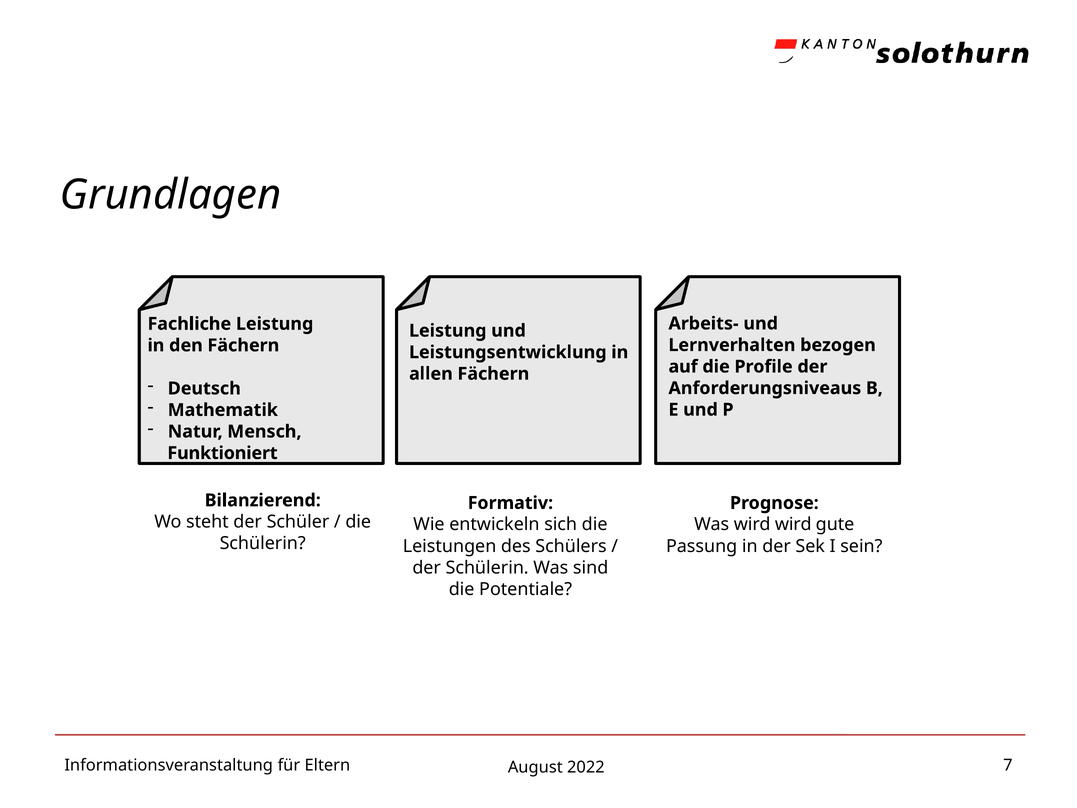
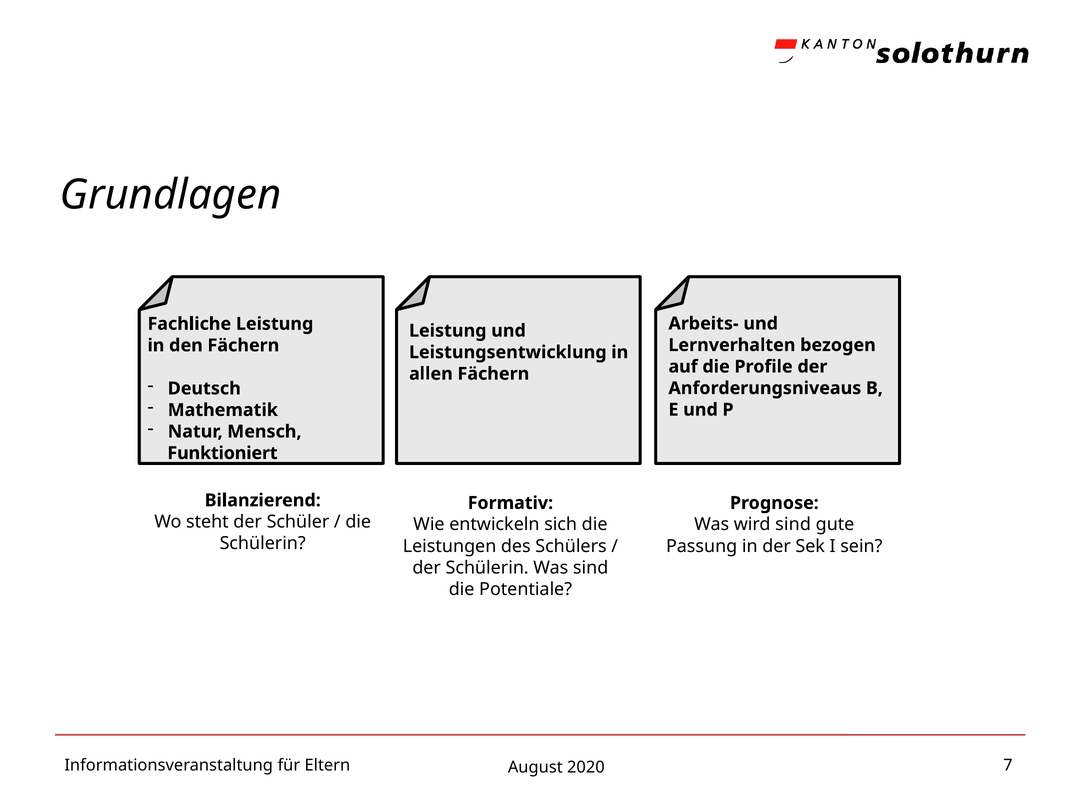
wird wird: wird -> sind (793, 524)
2022: 2022 -> 2020 (586, 767)
